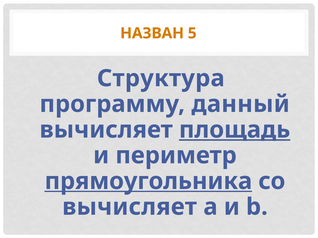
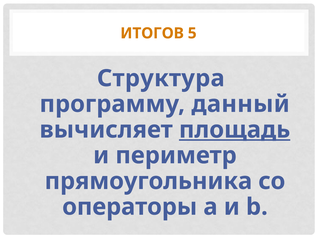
НАЗВАН: НАЗВАН -> ИТОГОВ (152, 33)
прямоугольника underline: present -> none (148, 182)
вычисляет: вычисляет -> операторы (130, 207)
